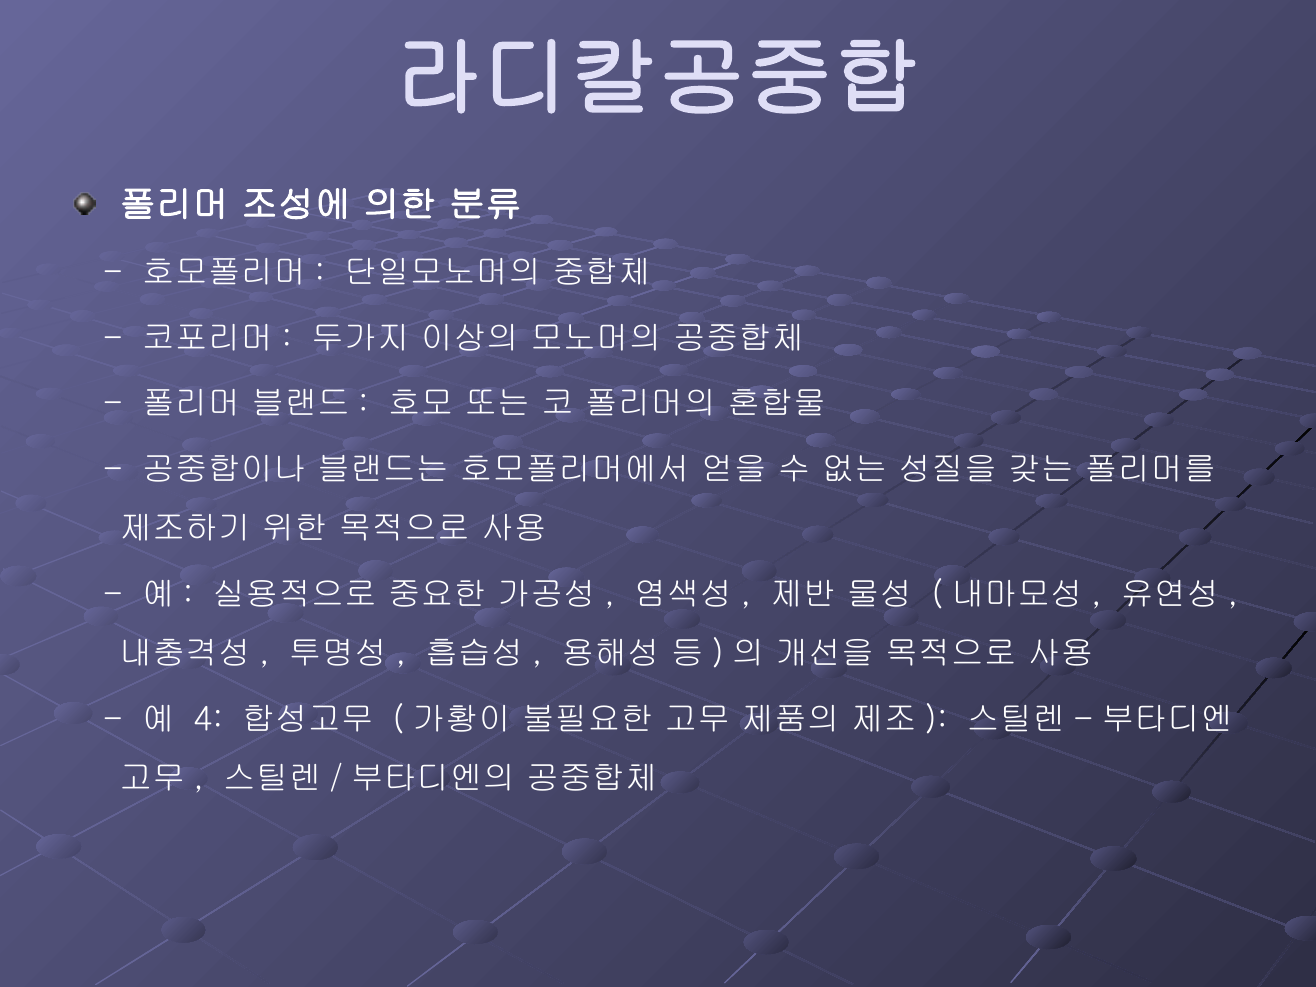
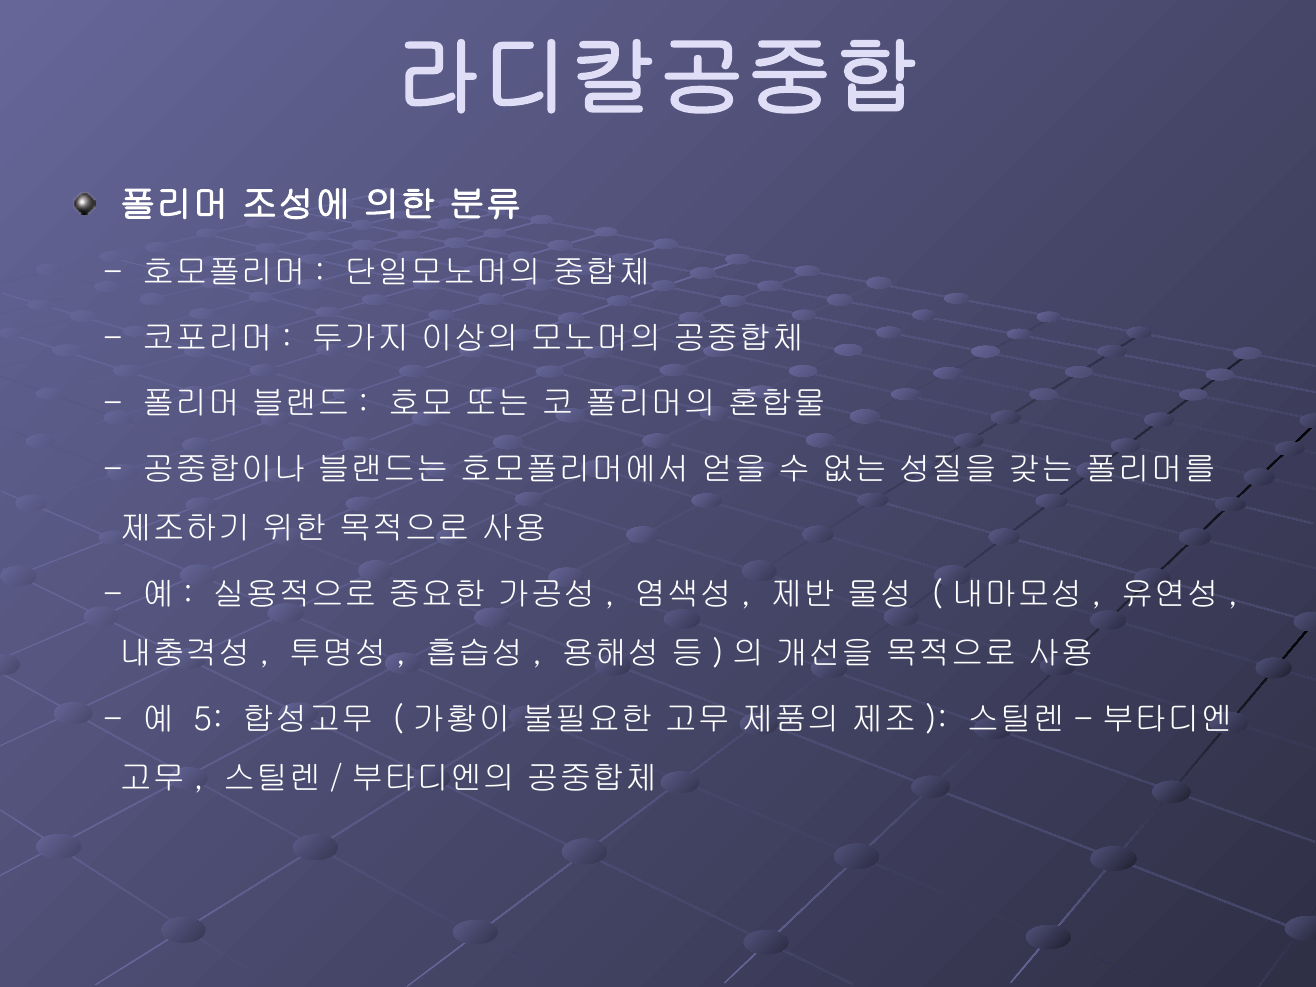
4: 4 -> 5 (208, 720)
